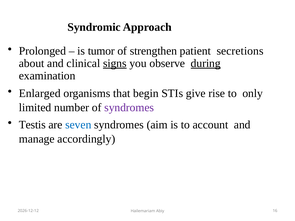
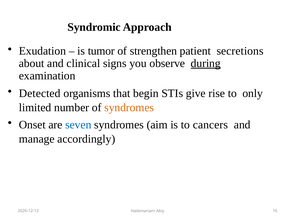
Prolonged: Prolonged -> Exudation (42, 51)
signs underline: present -> none (115, 63)
Enlarged: Enlarged -> Detected (40, 93)
syndromes colour: purple -> orange (129, 108)
Testis: Testis -> Onset (32, 125)
account: account -> cancers (210, 125)
